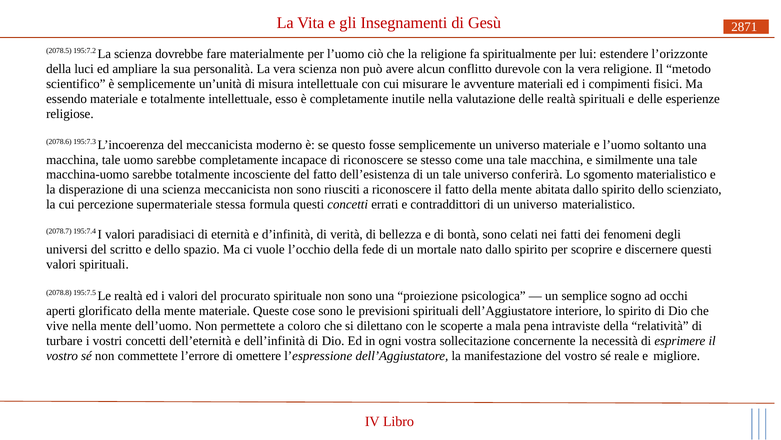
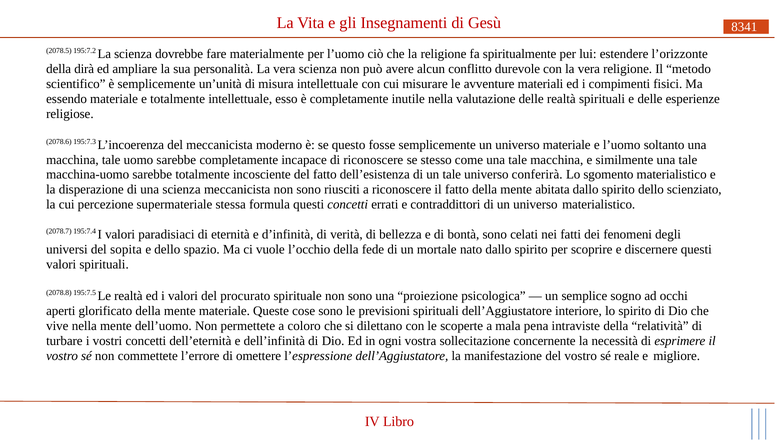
2871: 2871 -> 8341 (744, 27)
luci: luci -> dirà (84, 69)
scritto: scritto -> sopita (126, 249)
